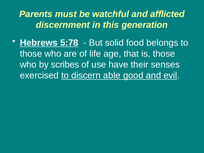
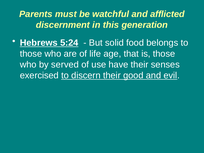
5:78: 5:78 -> 5:24 (69, 43)
scribes: scribes -> served (65, 65)
discern able: able -> their (112, 75)
